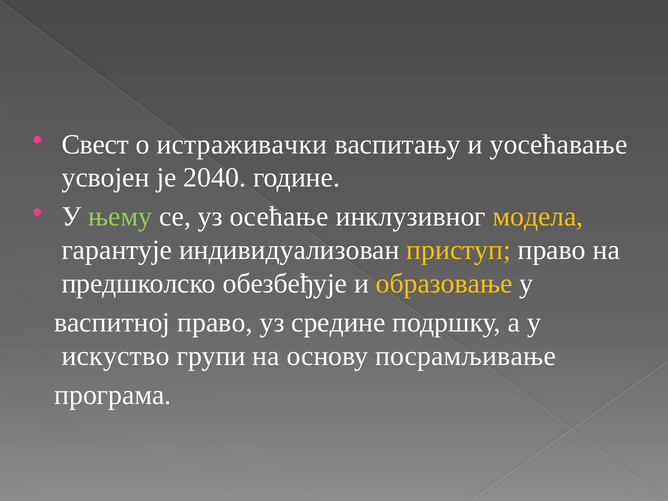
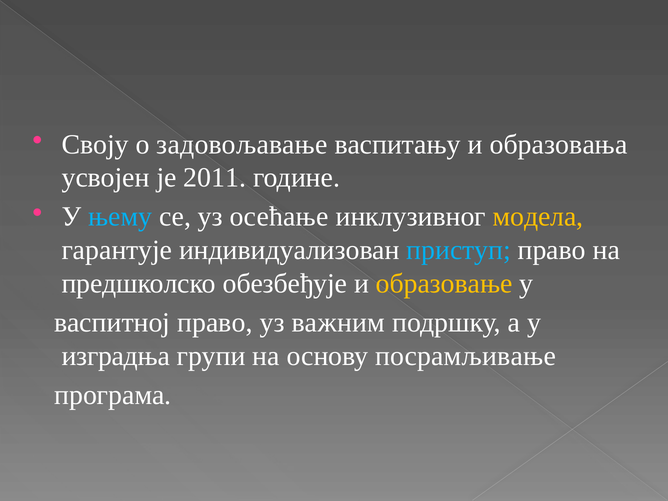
Свест: Свест -> Своју (95, 144)
истраживачки: истраживачки -> задовољавање (242, 144)
уосећавање: уосећавање -> образовања (559, 144)
2040: 2040 -> 2011 (215, 178)
њему colour: light green -> light blue (120, 217)
приступ colour: yellow -> light blue (459, 250)
средине: средине -> важним (338, 323)
искуство: искуство -> изградња (116, 356)
